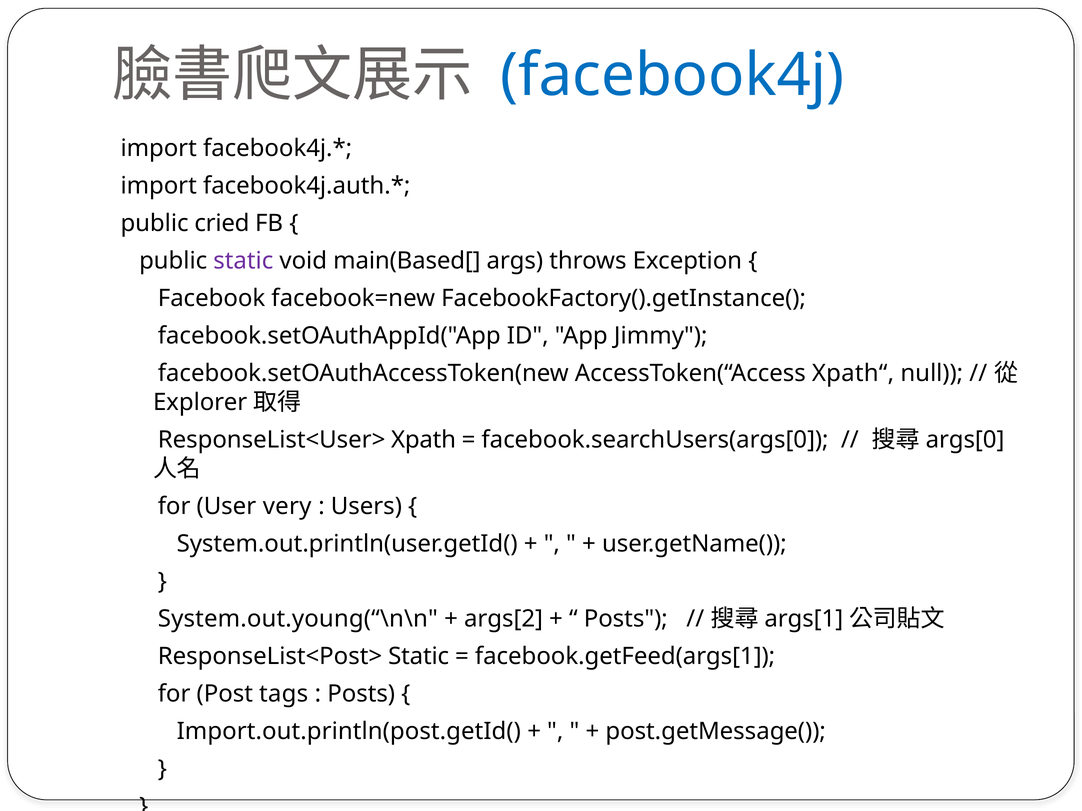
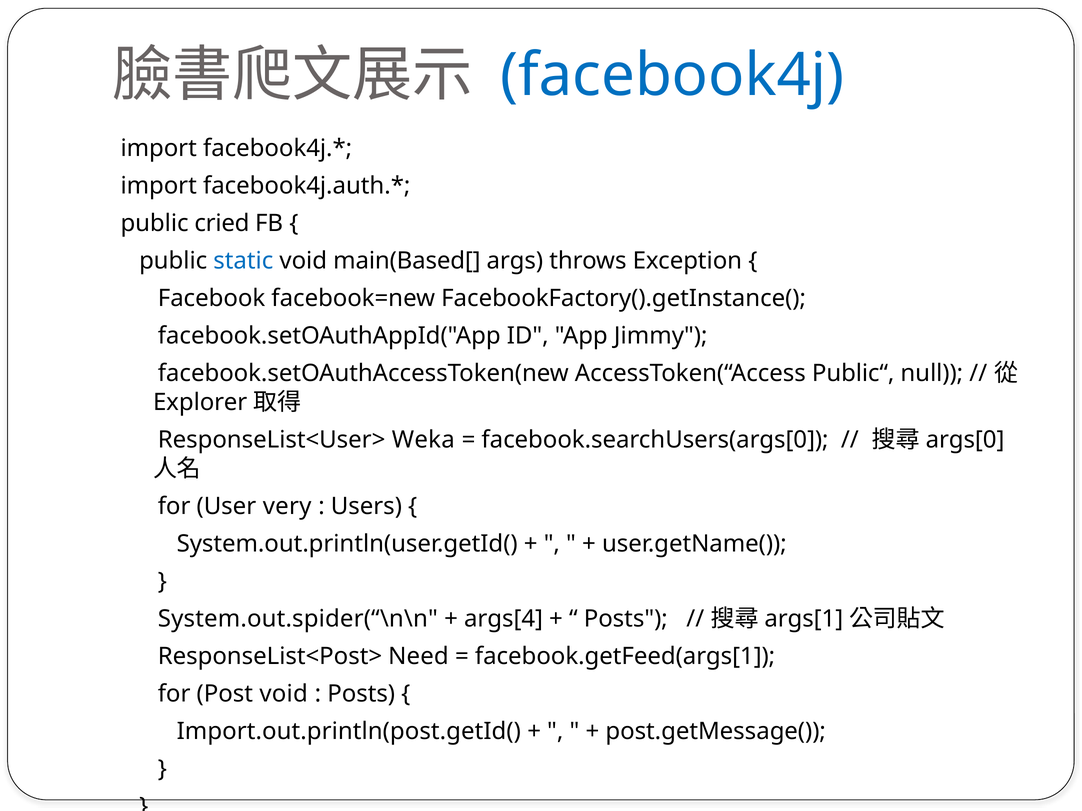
static colour: purple -> blue (243, 261)
Xpath“: Xpath“ -> Public“ (853, 374)
Xpath: Xpath -> Weka (423, 440)
System.out.young(“\n\n: System.out.young(“\n\n -> System.out.spider(“\n\n (298, 619)
args[2: args[2 -> args[4 (504, 619)
ResponseList<Post> Static: Static -> Need (418, 657)
Post tags: tags -> void (284, 694)
